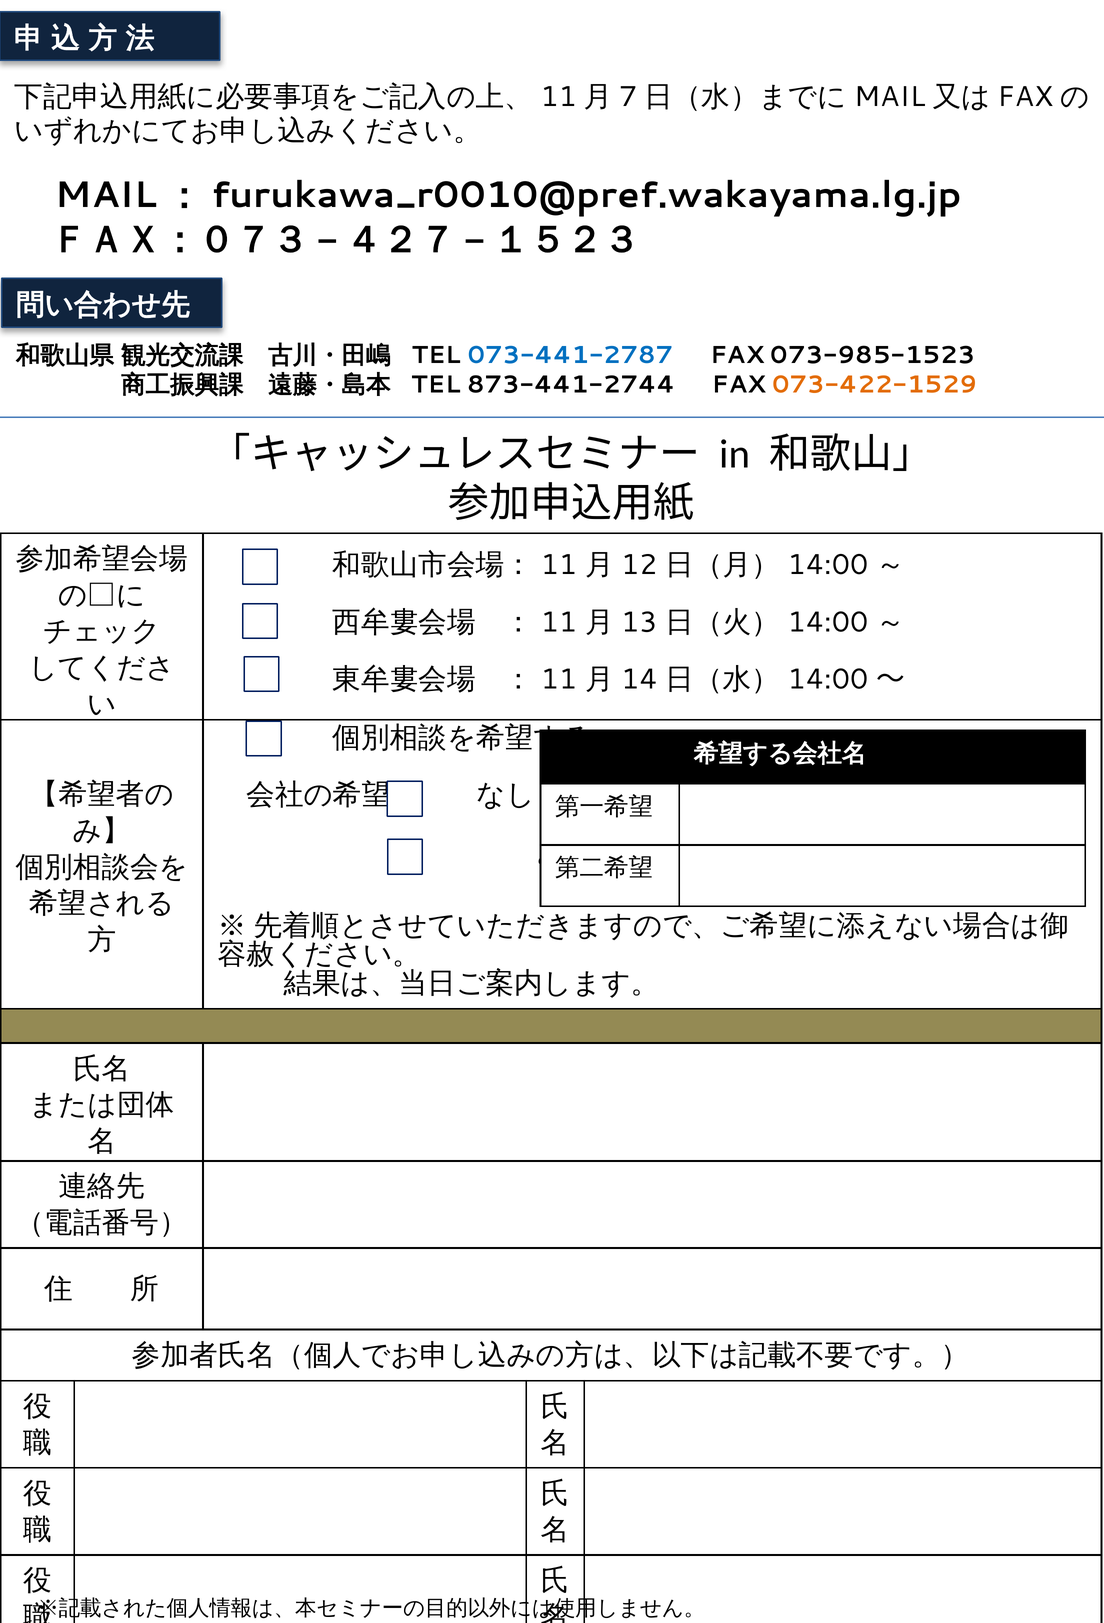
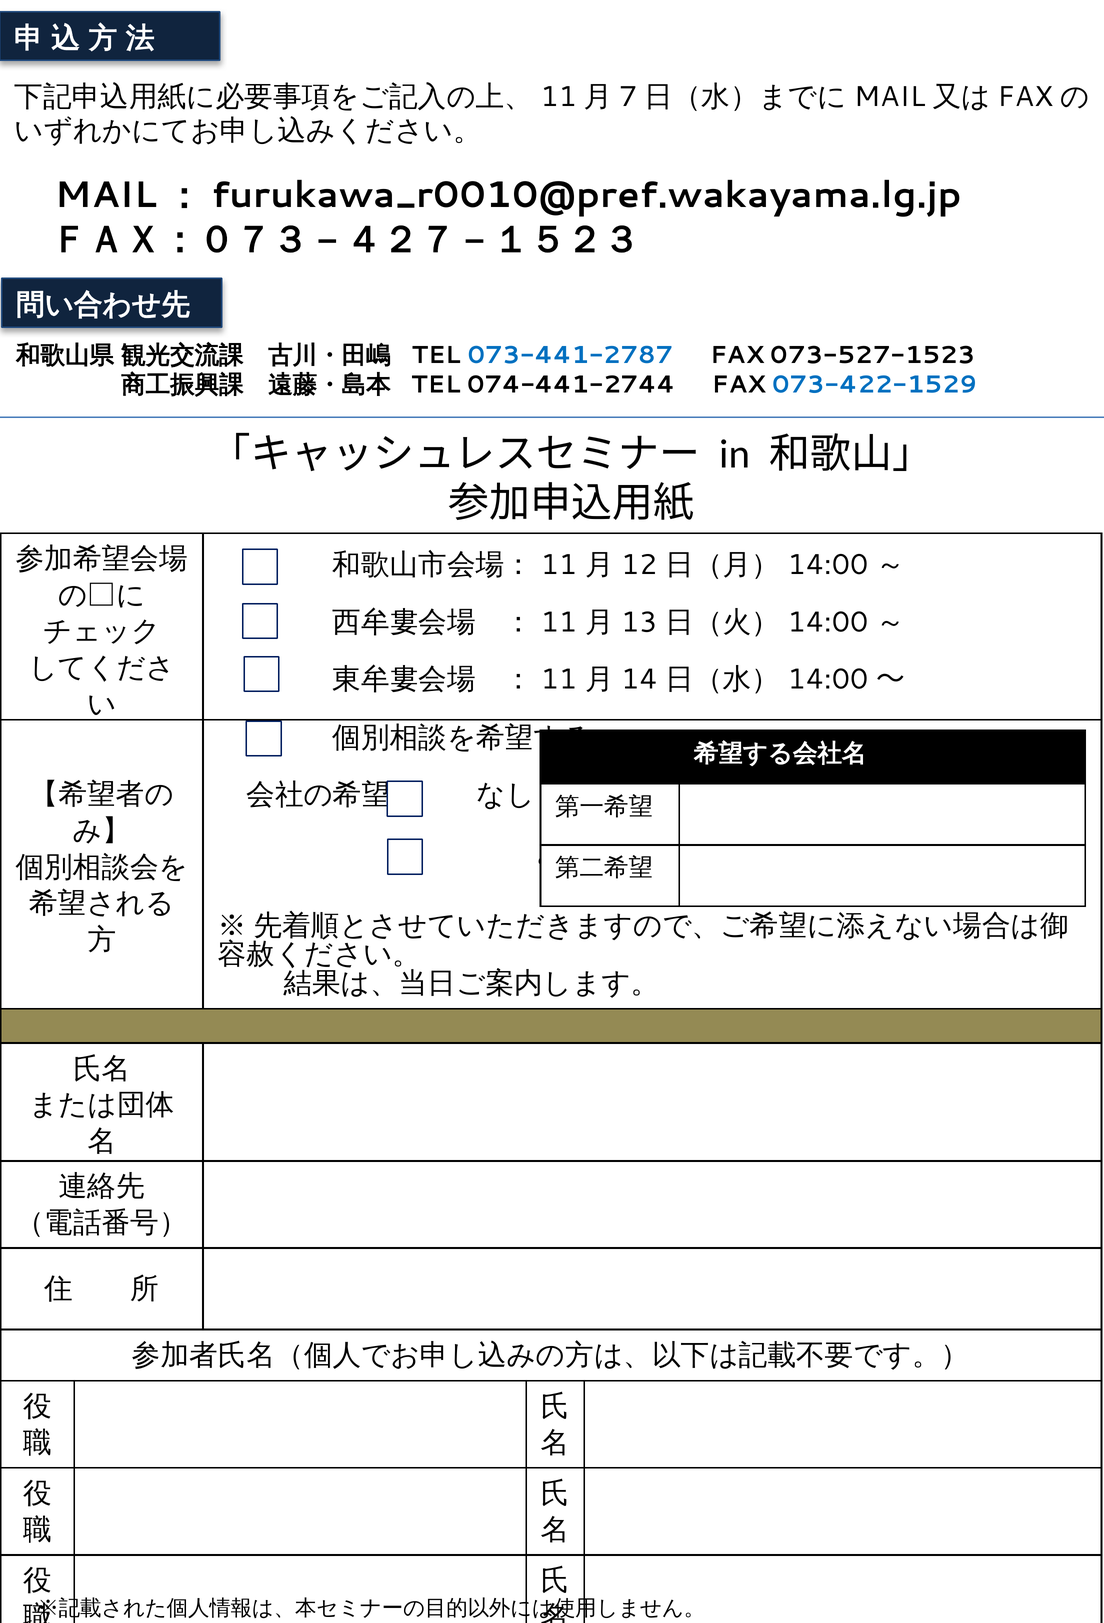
073-985-1523: 073-985-1523 -> 073-527-1523 (873, 355)
873-441-2744: 873-441-2744 -> 074-441-2744 (571, 384)
073-422-1529 colour: orange -> blue (875, 384)
